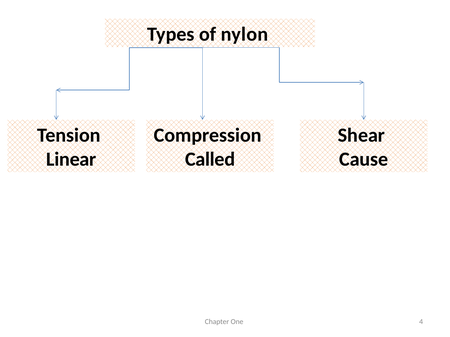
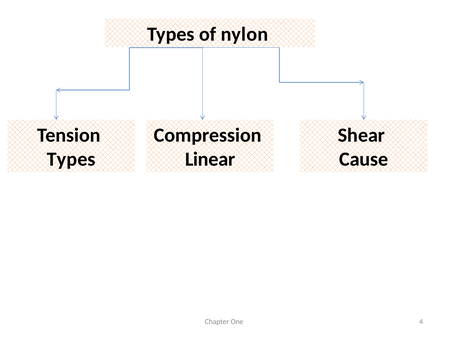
Linear: Linear -> Types (71, 160)
Called: Called -> Linear (210, 160)
